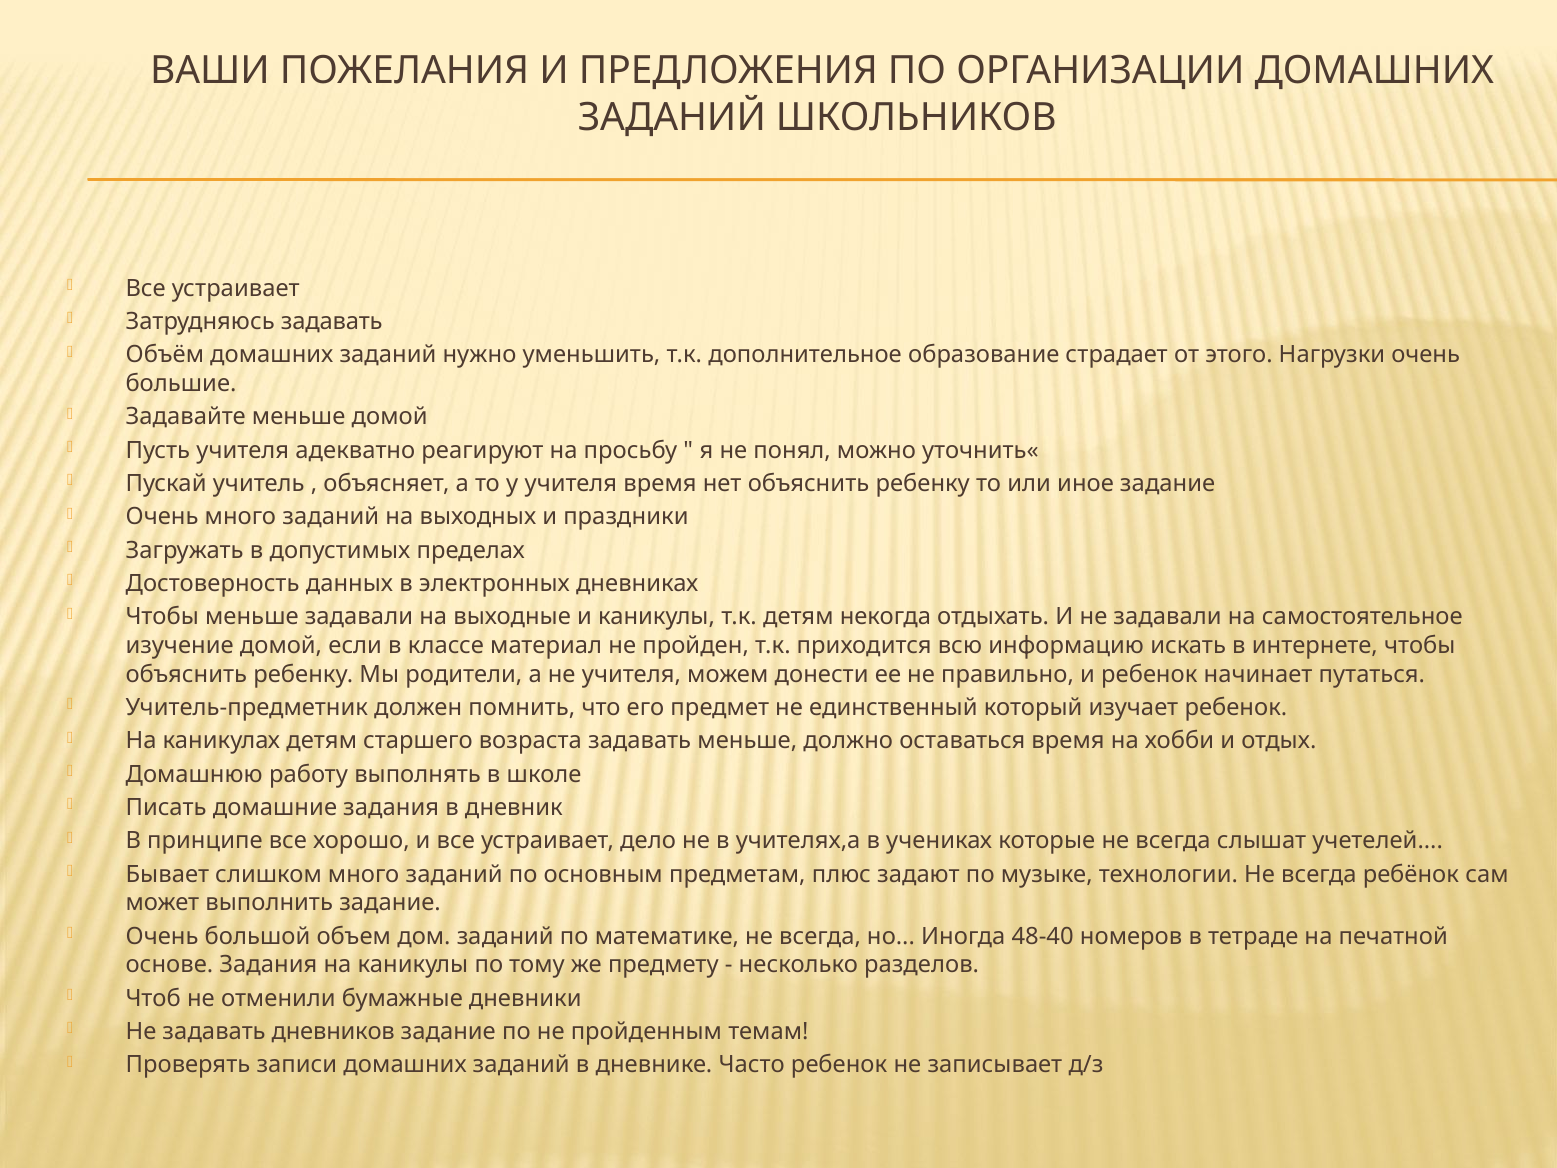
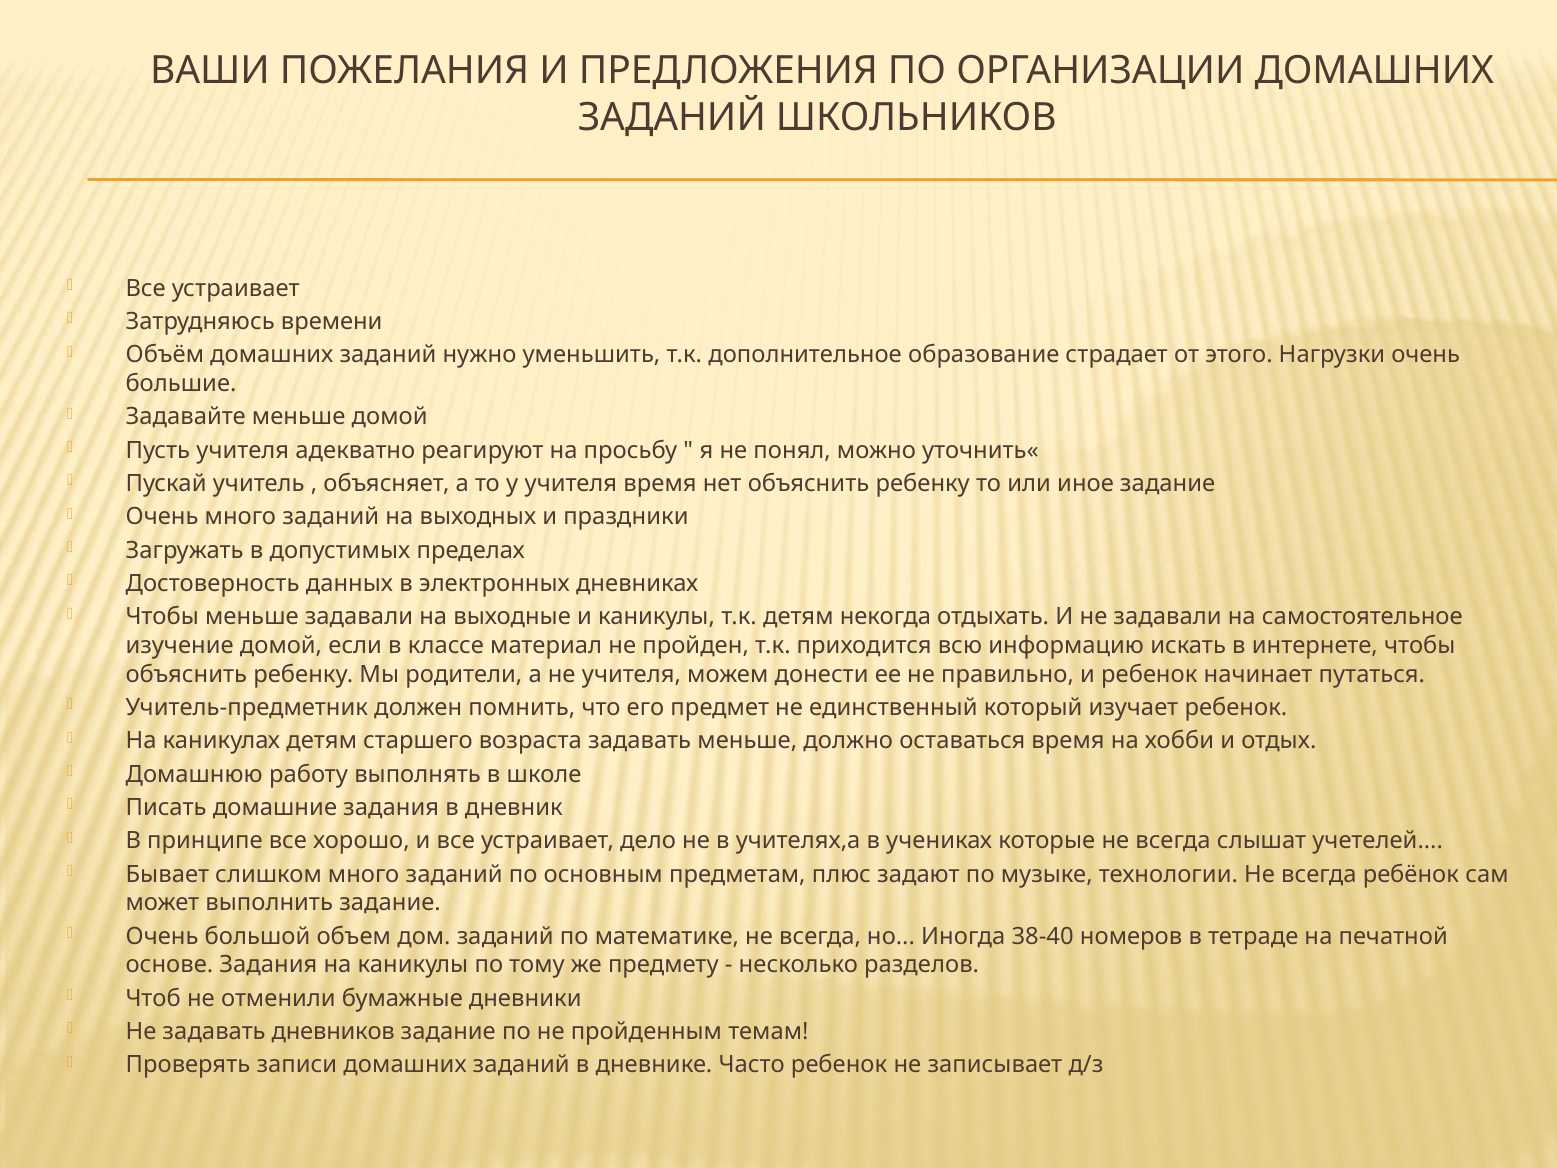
Затрудняюсь задавать: задавать -> времени (332, 322)
48-40: 48-40 -> 38-40 (1043, 936)
